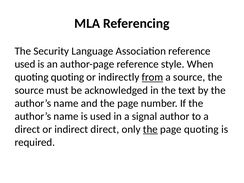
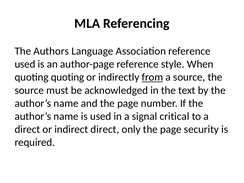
Security: Security -> Authors (51, 51)
author: author -> critical (174, 116)
the underline: present -> none (150, 129)
page quoting: quoting -> security (201, 129)
